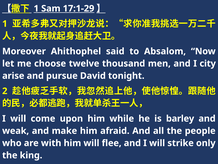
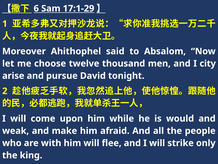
1: 1 -> 6 (36, 8)
barley: barley -> would (180, 118)
